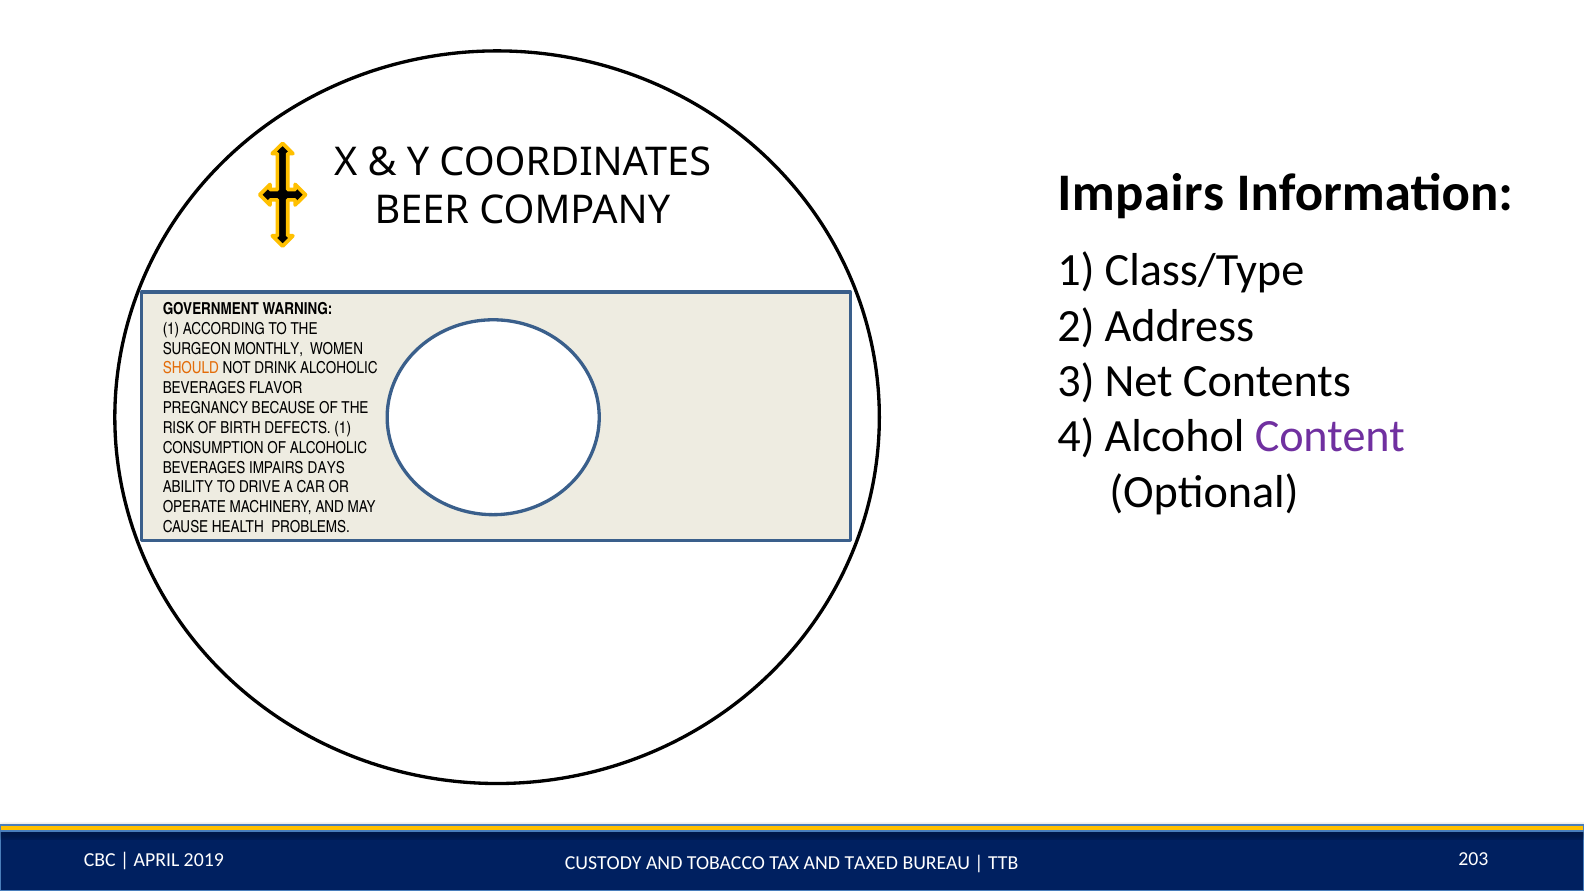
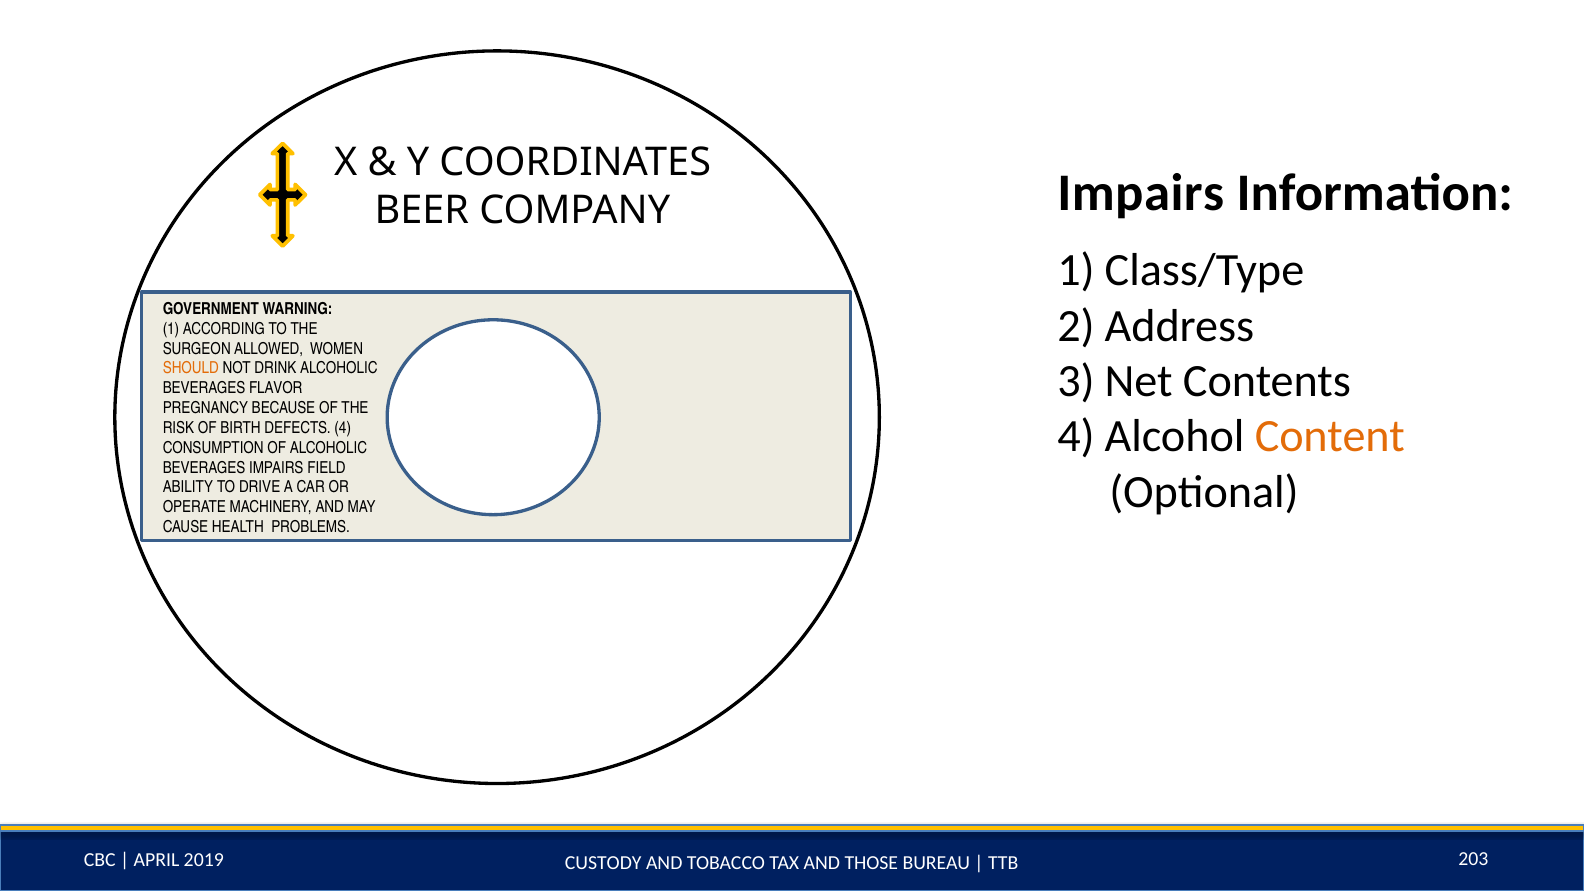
MONTHLY: MONTHLY -> ALLOWED (269, 349)
Content colour: purple -> orange (1330, 437)
DEFECTS 1: 1 -> 4 (343, 428)
DAYS: DAYS -> FIELD (326, 468)
TAXED: TAXED -> THOSE (871, 863)
